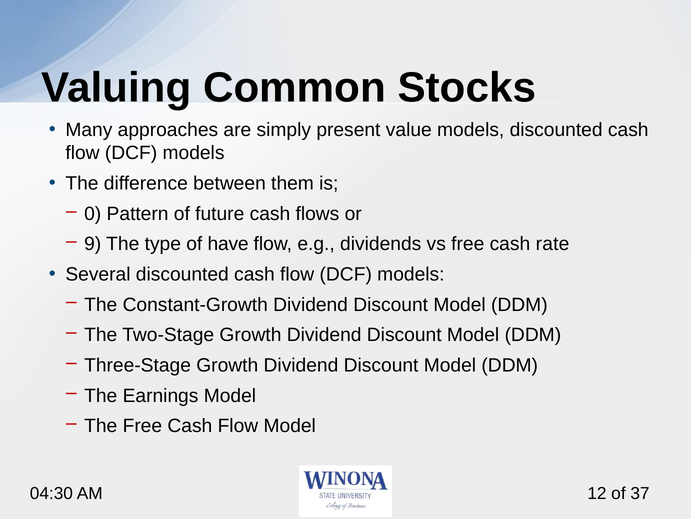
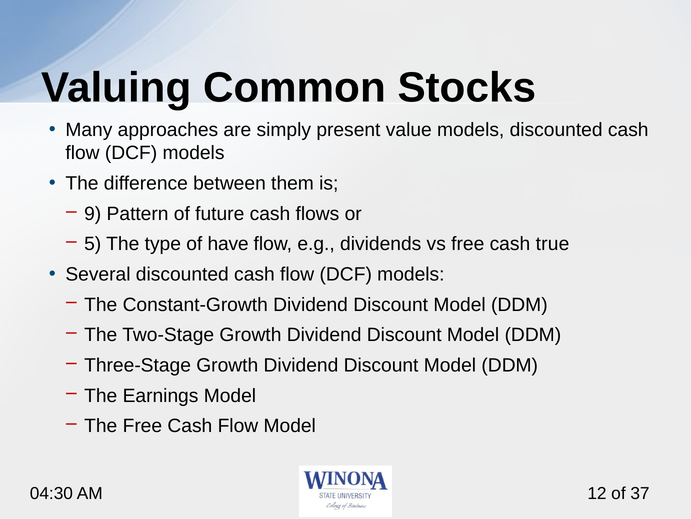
0: 0 -> 9 (93, 213)
9: 9 -> 5 (93, 244)
rate: rate -> true (553, 244)
